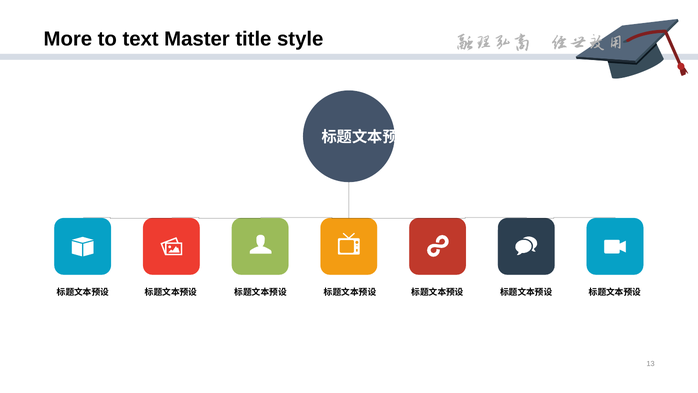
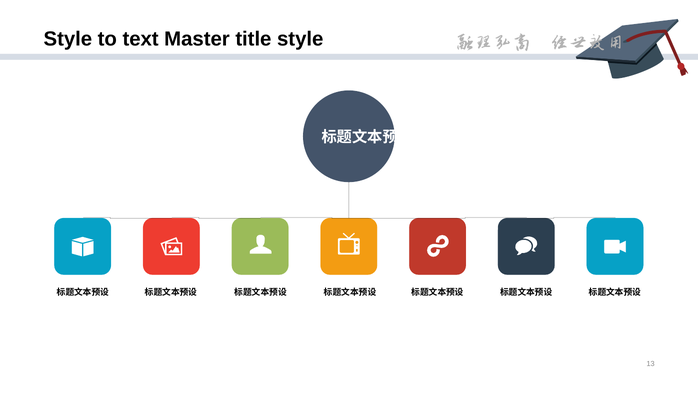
More: More -> Style (68, 39)
